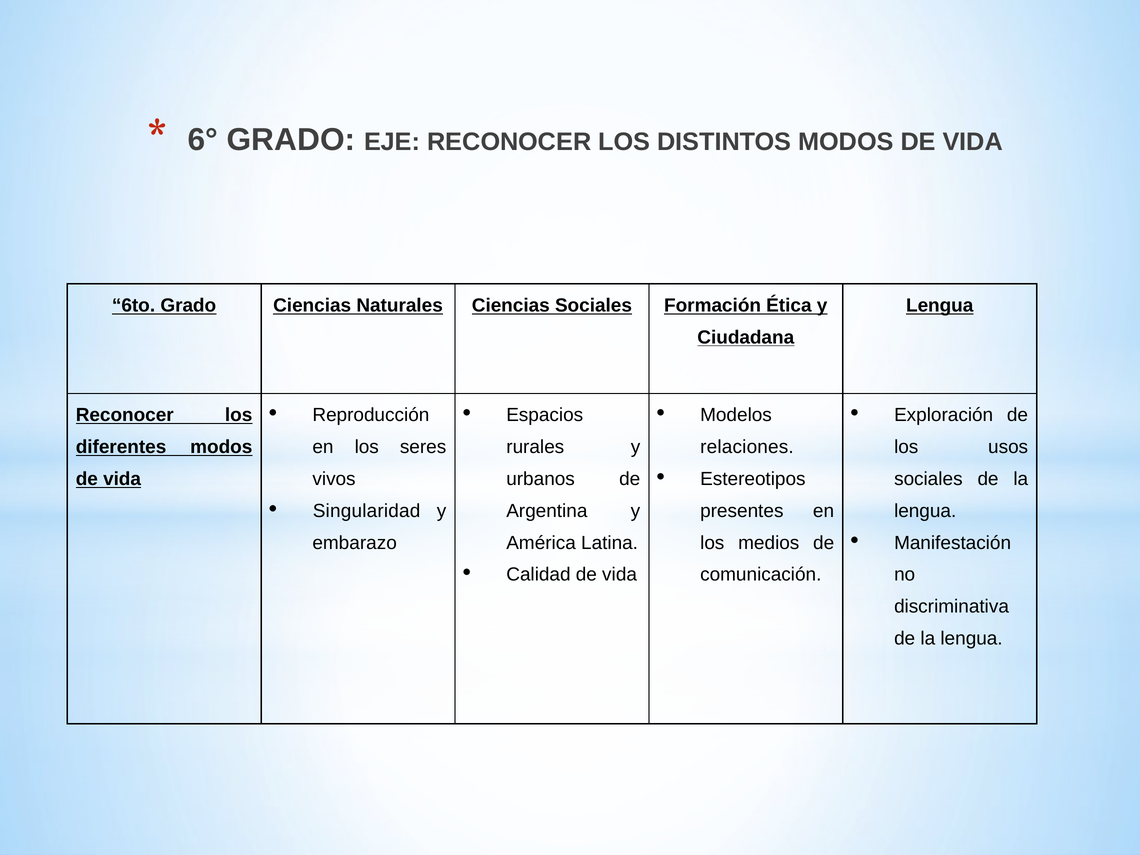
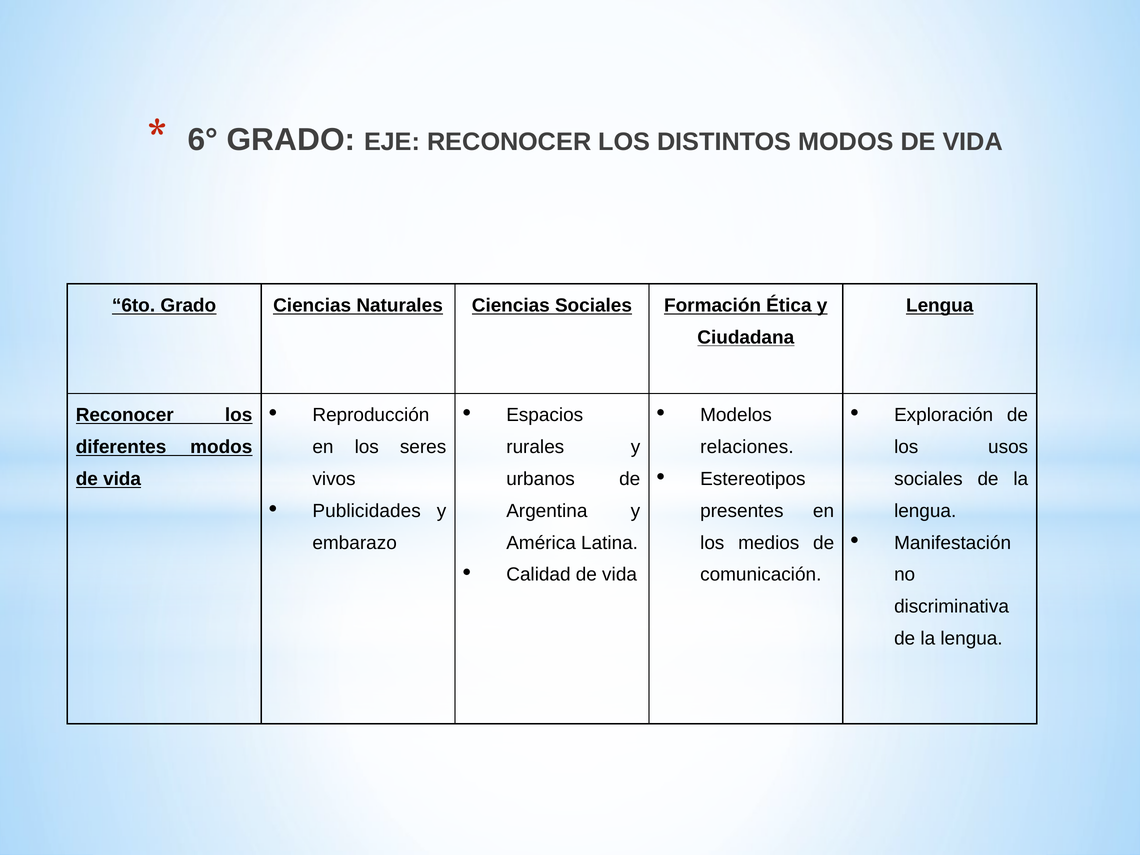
Singularidad: Singularidad -> Publicidades (367, 511)
